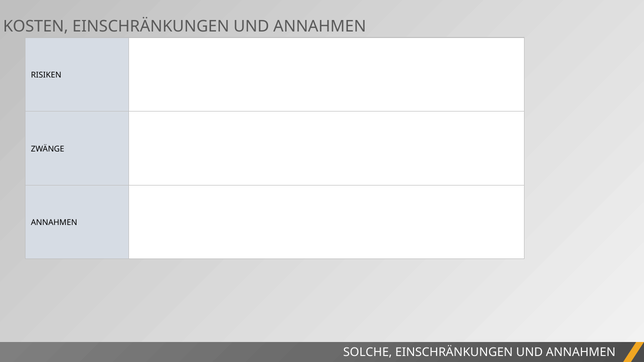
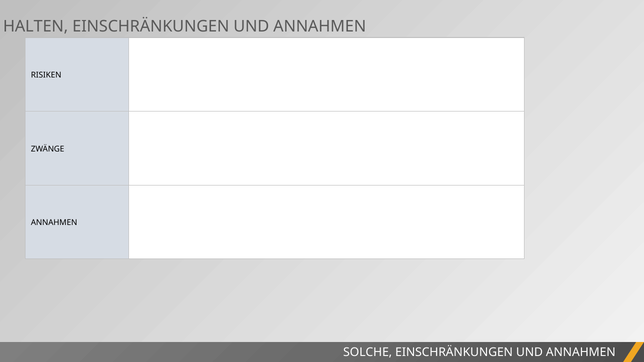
KOSTEN: KOSTEN -> HALTEN (36, 26)
